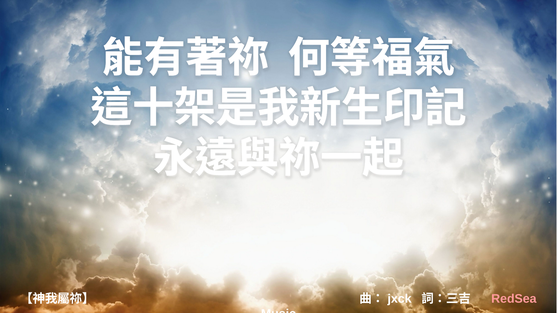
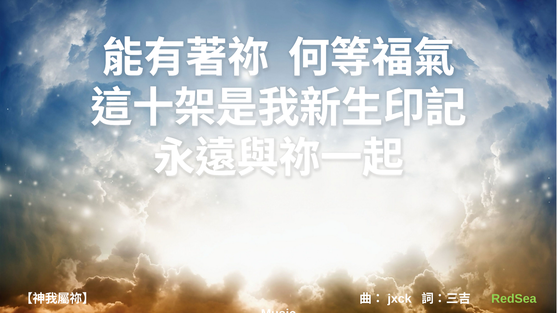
RedSea colour: pink -> light green (514, 299)
